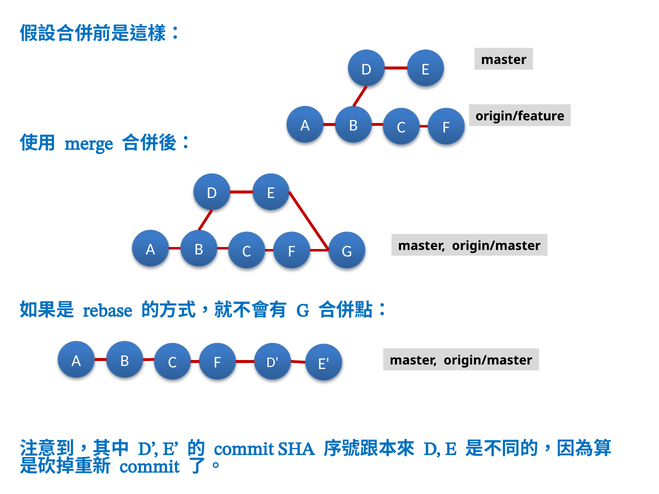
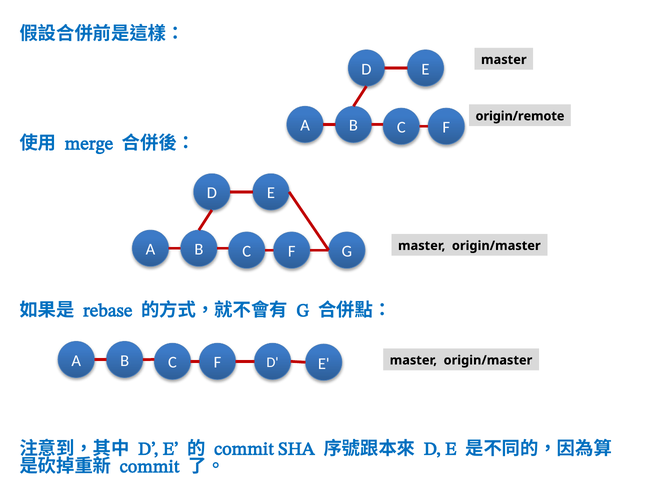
origin/feature: origin/feature -> origin/remote (520, 116)
